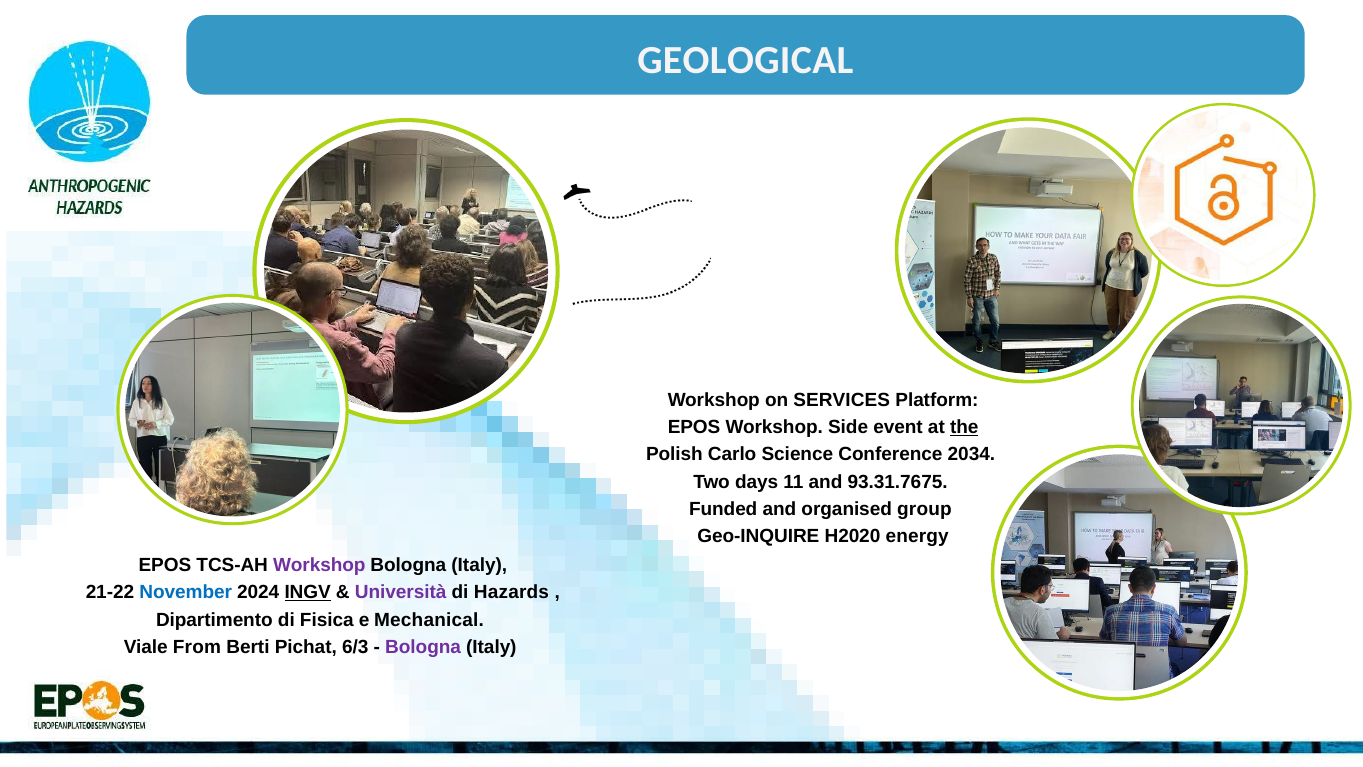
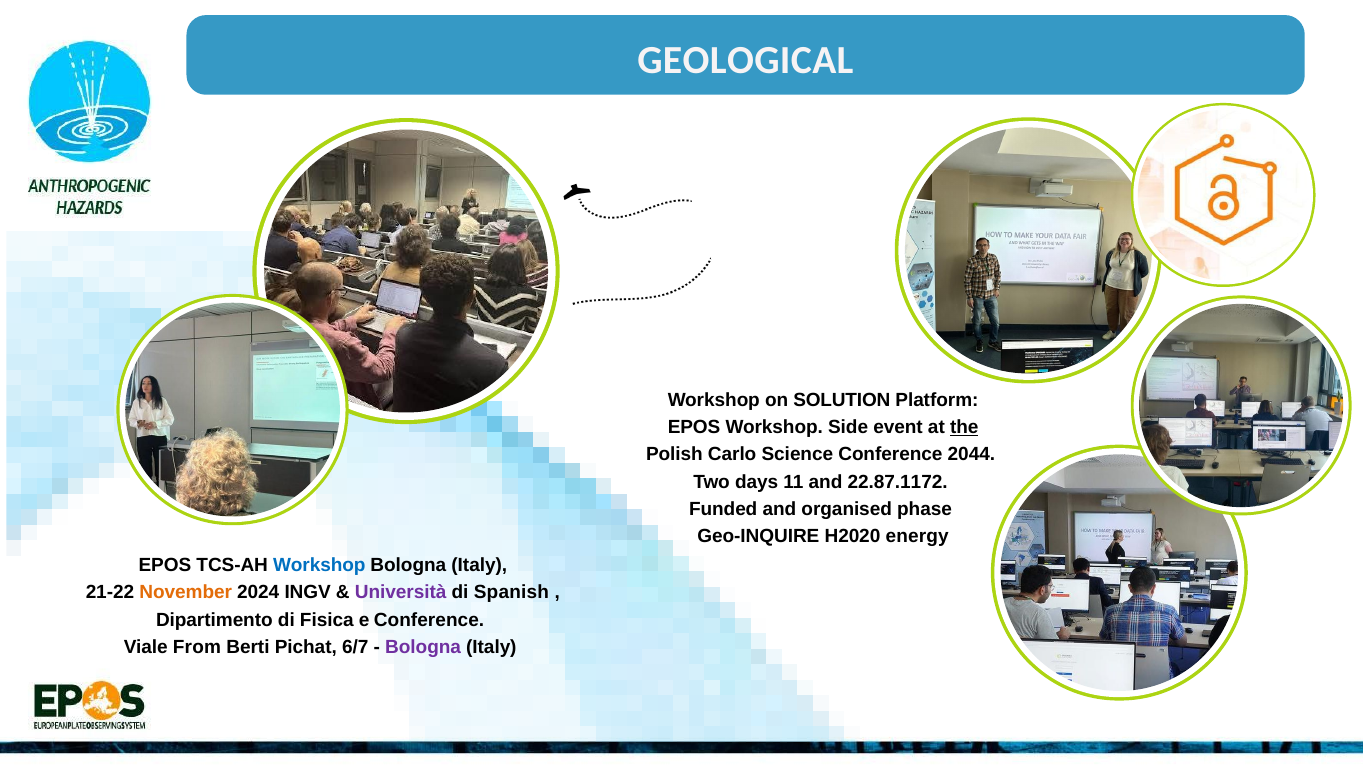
SERVICES: SERVICES -> SOLUTION (842, 400)
2034: 2034 -> 2044 (971, 454)
93.31.7675: 93.31.7675 -> 22.87.1172 (898, 482)
group: group -> phase (925, 509)
Workshop colour: purple -> blue (319, 565)
November colour: blue -> orange (186, 592)
INGV underline: present -> none (308, 592)
Hazards: Hazards -> Spanish (511, 592)
e Mechanical: Mechanical -> Conference (429, 619)
6/3: 6/3 -> 6/7 (355, 647)
